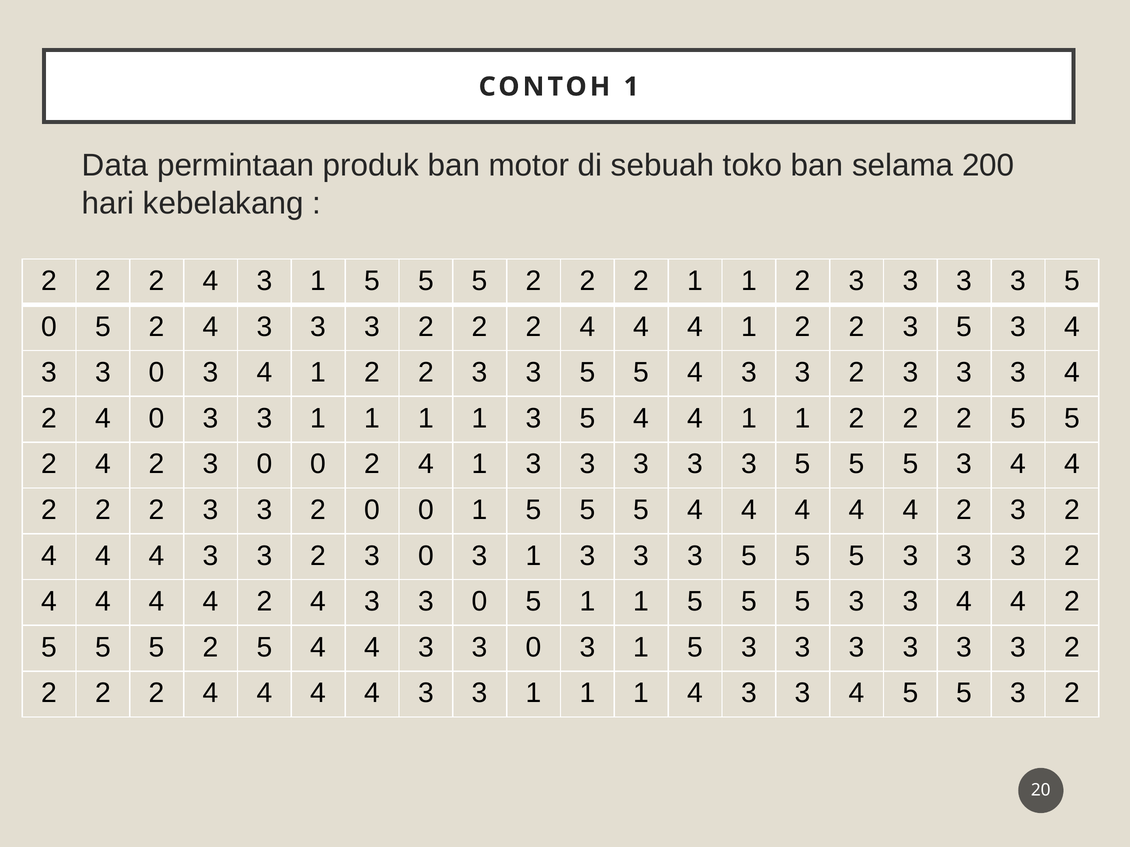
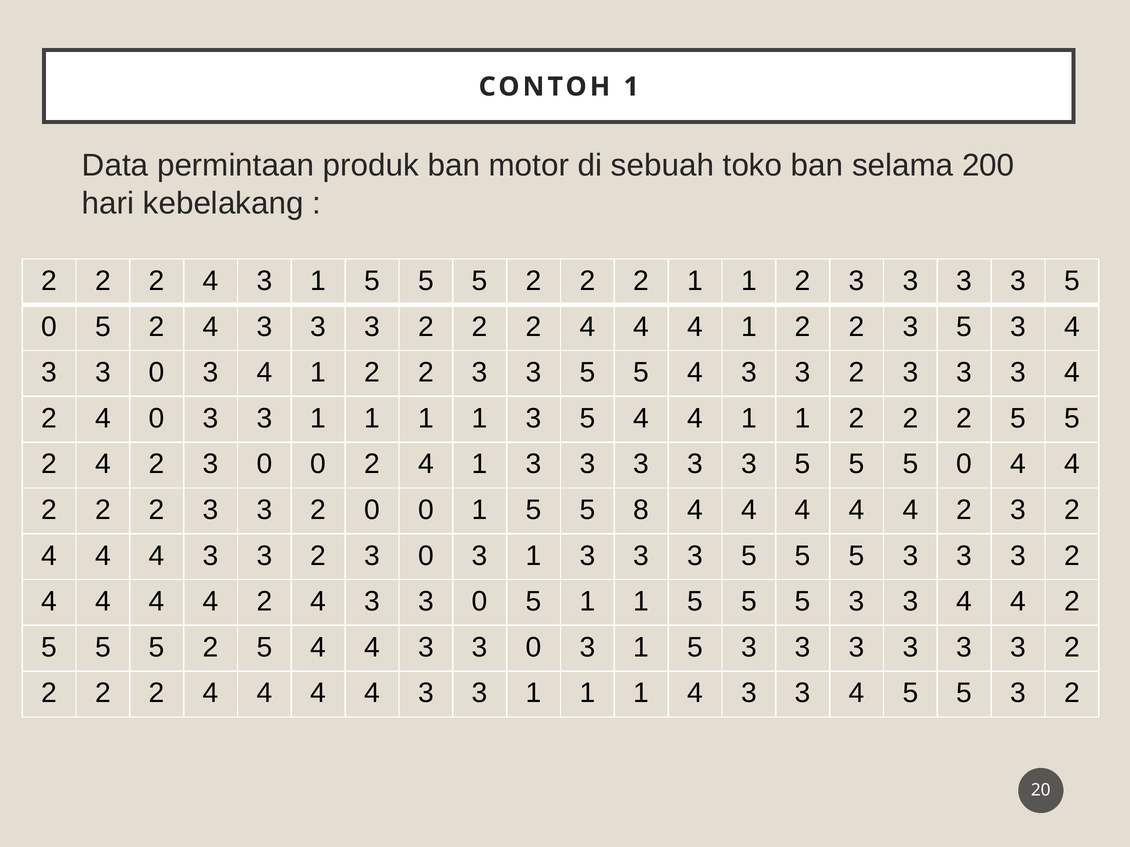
3: 3 -> 0 (964, 464)
5: 5 -> 8 (641, 510)
